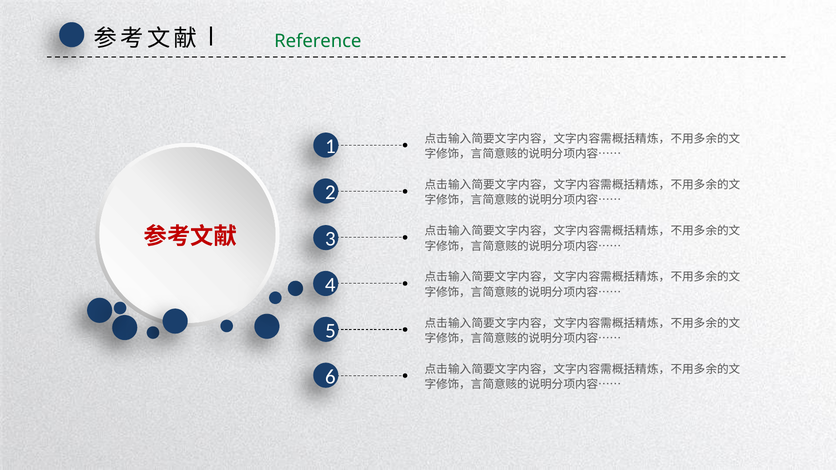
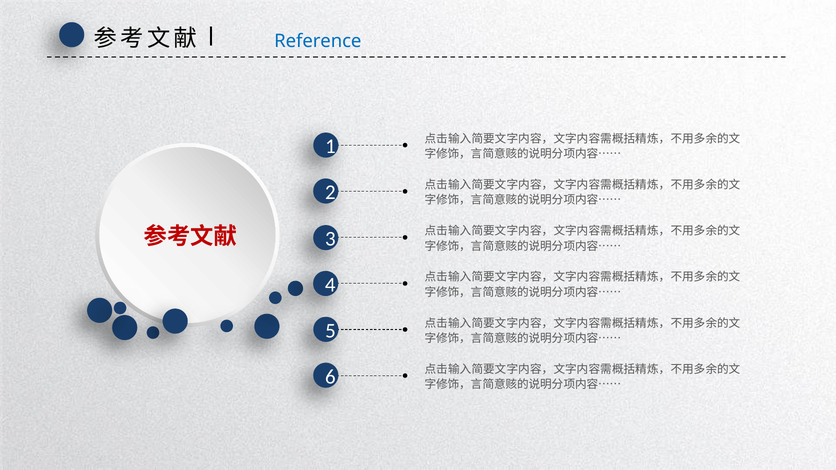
Reference colour: green -> blue (318, 41)
